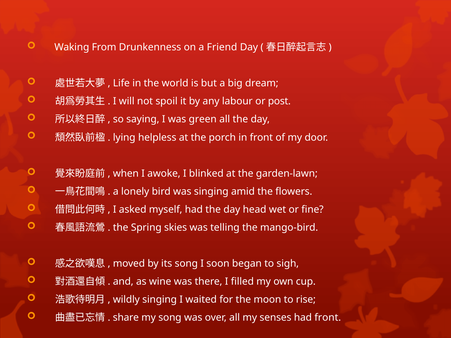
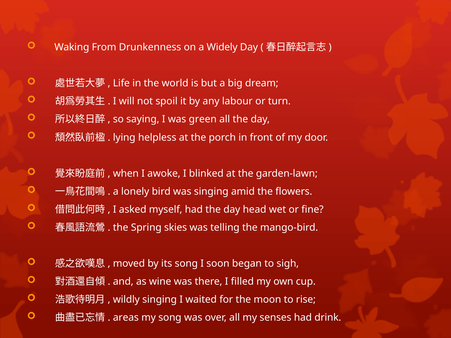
Friend: Friend -> Widely (222, 47)
post: post -> turn (279, 101)
share: share -> areas (126, 318)
had front: front -> drink (328, 318)
